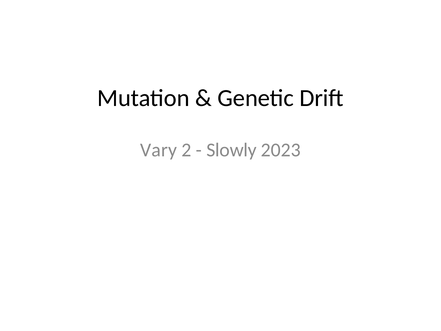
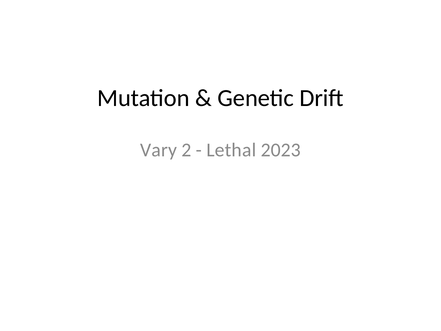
Slowly: Slowly -> Lethal (231, 150)
